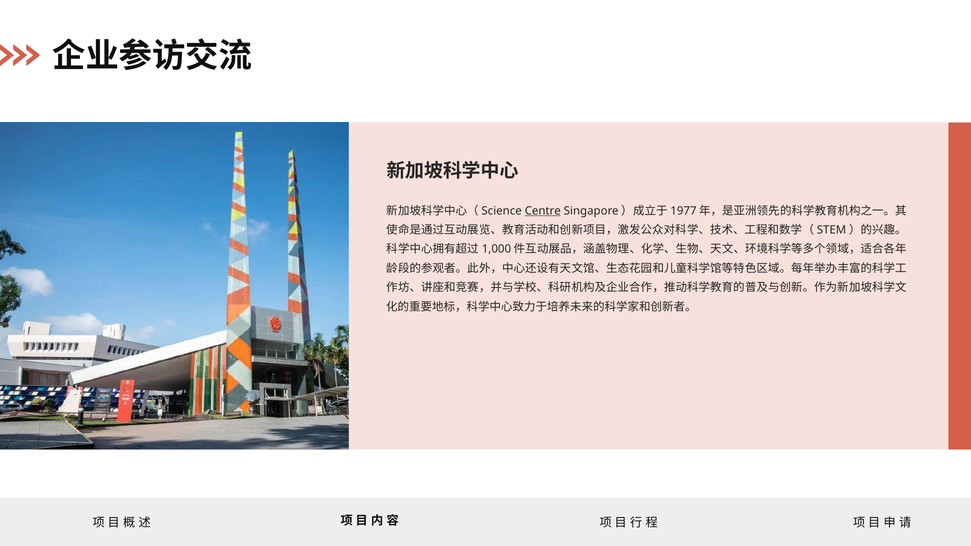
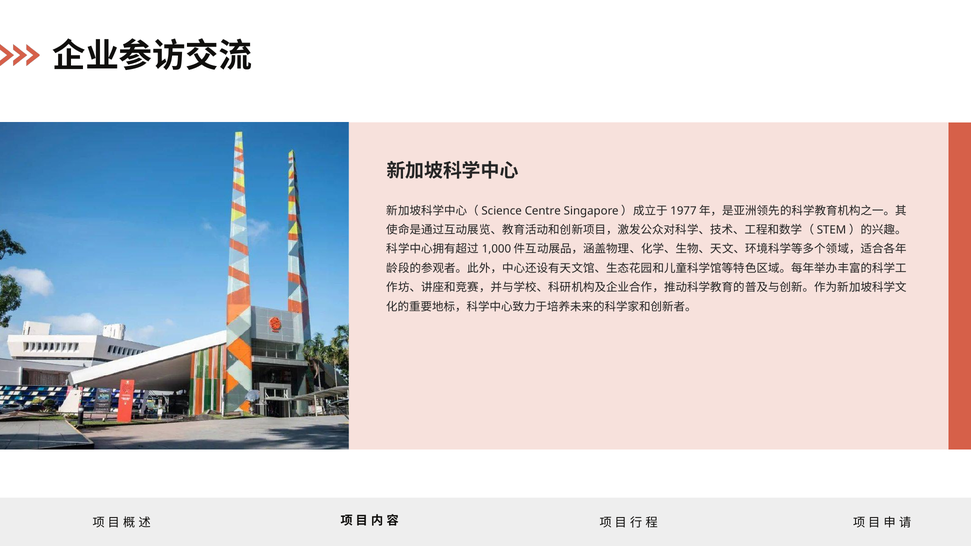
Centre underline: present -> none (543, 211)
